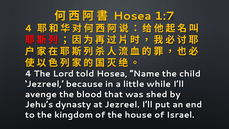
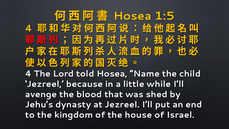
1:7: 1:7 -> 1:5 (164, 16)
